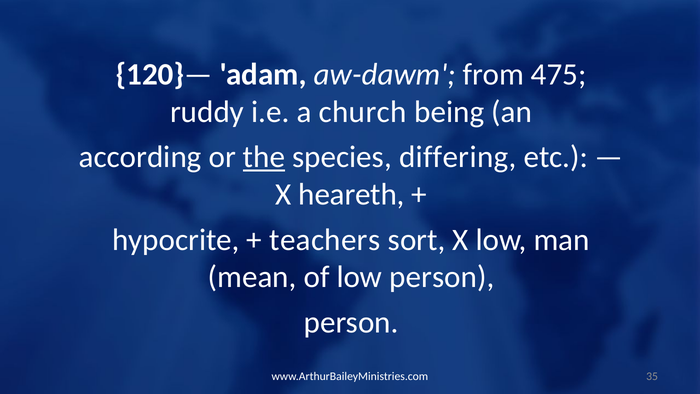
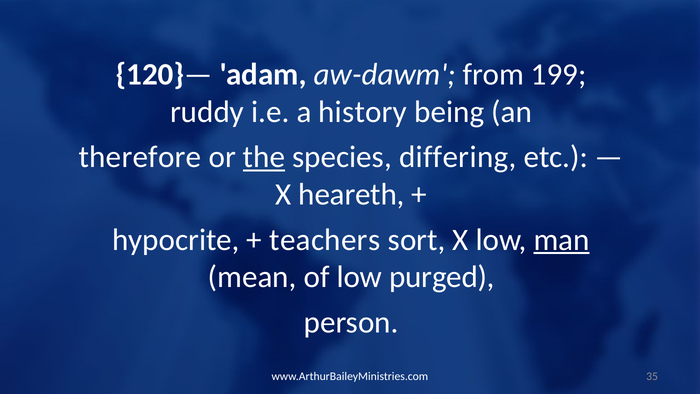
475: 475 -> 199 (559, 75)
church: church -> history (363, 112)
according: according -> therefore (140, 157)
man underline: none -> present (562, 240)
low person: person -> purged (442, 277)
